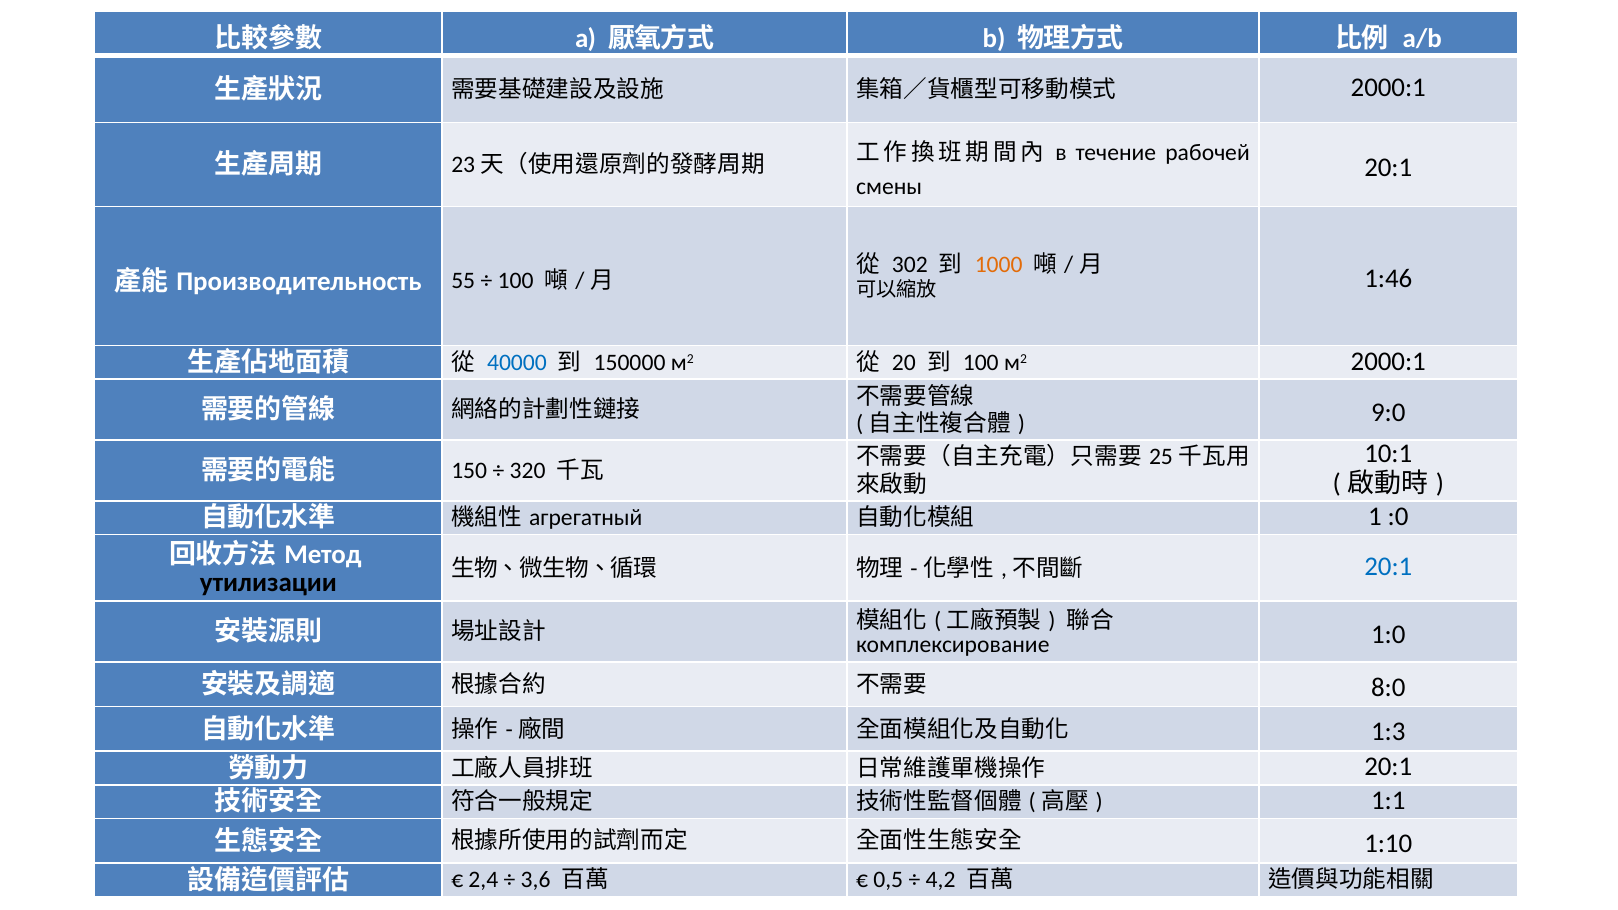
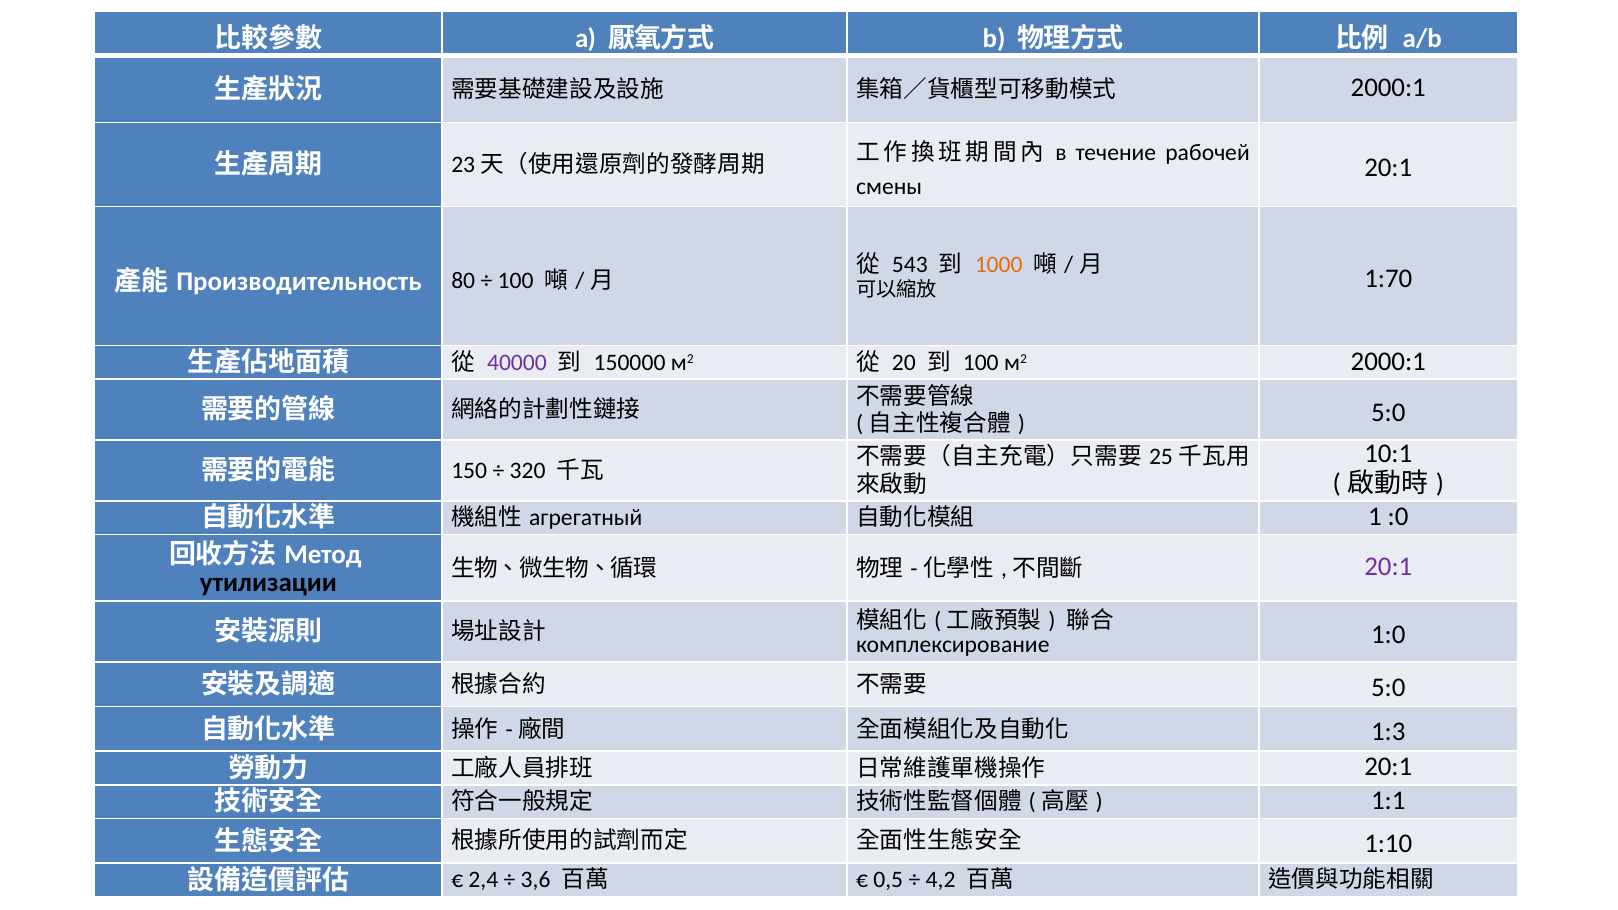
302: 302 -> 543 (910, 265)
55: 55 -> 80 (463, 281)
1:46: 1:46 -> 1:70 (1388, 279)
40000 colour: blue -> purple (517, 363)
9:0: 9:0 -> 5:0 (1388, 412)
20:1 colour: blue -> purple (1388, 567)
8:0: 8:0 -> 5:0 (1388, 687)
